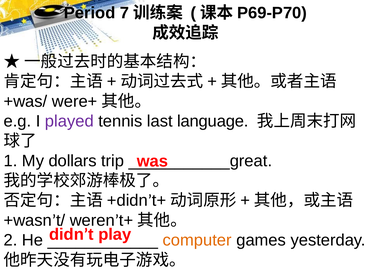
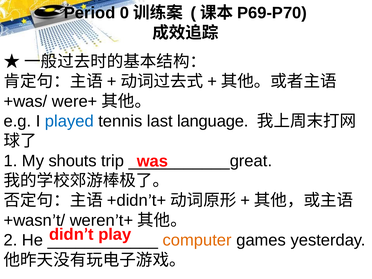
7: 7 -> 0 (125, 13)
played colour: purple -> blue (69, 121)
dollars: dollars -> shouts (73, 161)
